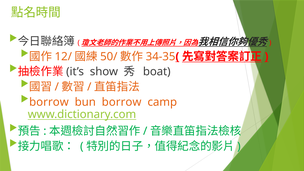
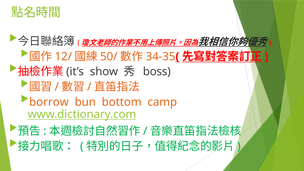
boat: boat -> boss (157, 72)
bun borrow: borrow -> bottom (122, 102)
